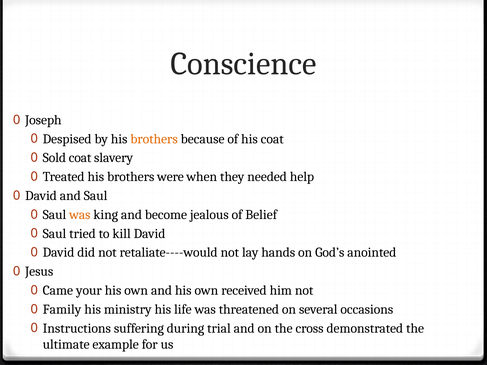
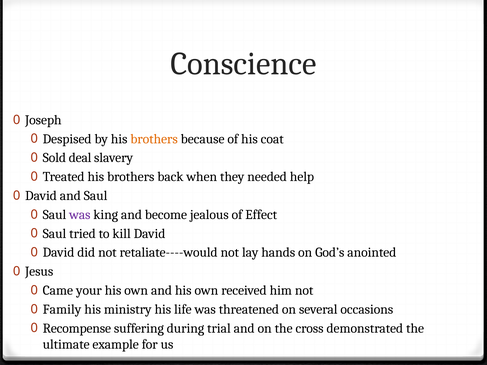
Sold coat: coat -> deal (80, 158)
were: were -> back (170, 177)
was colour: orange -> purple (80, 215)
Belief: Belief -> Effect (261, 215)
Instructions: Instructions -> Recompense (77, 328)
